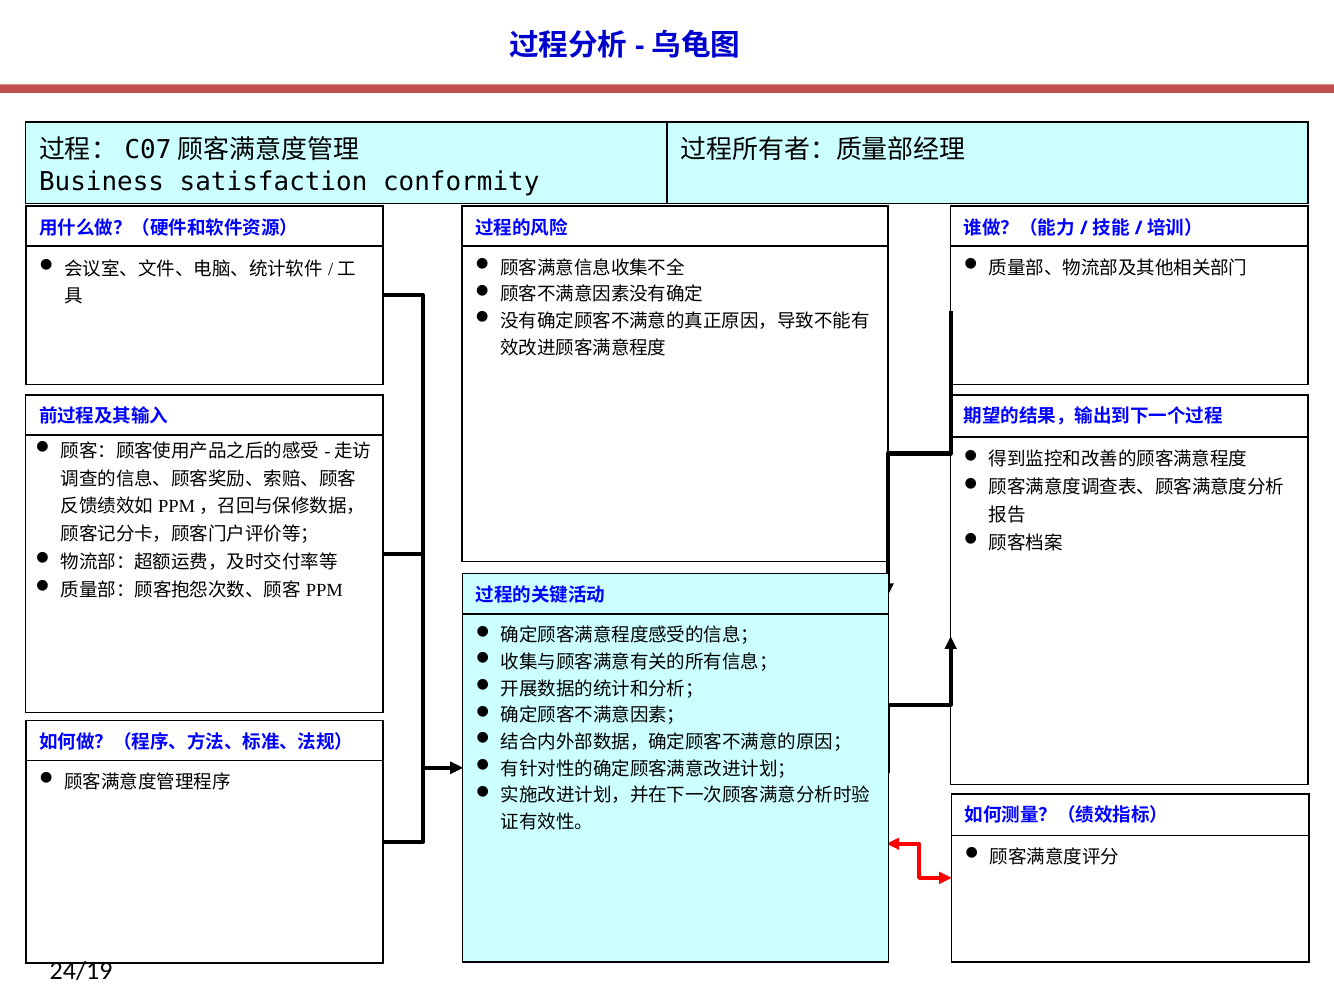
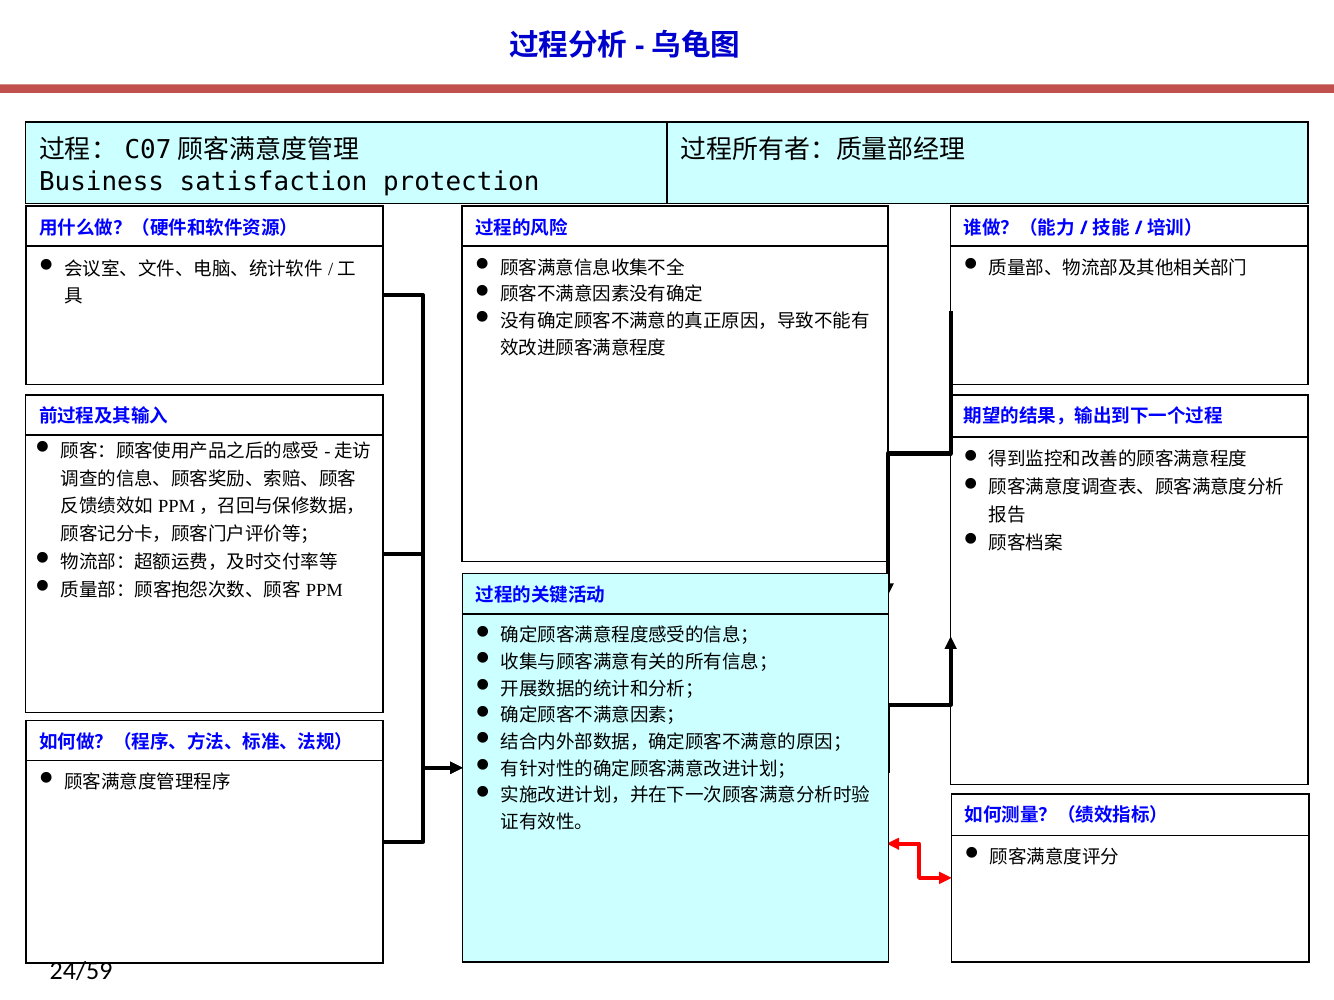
conformity: conformity -> protection (461, 182)
24/19: 24/19 -> 24/59 (81, 971)
